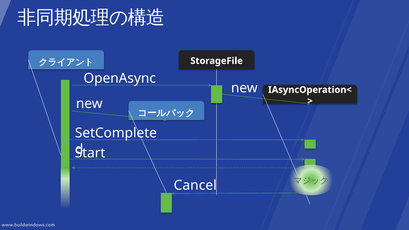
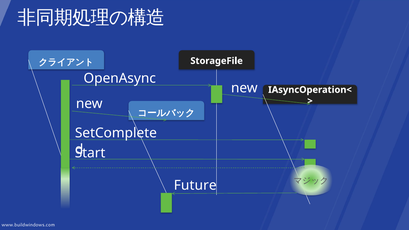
Cancel: Cancel -> Future (195, 186)
